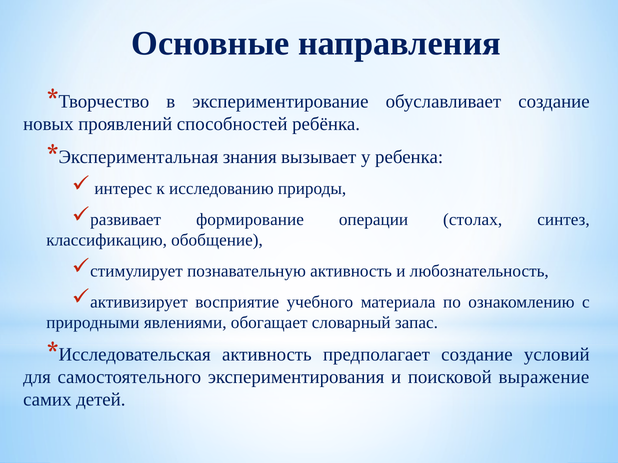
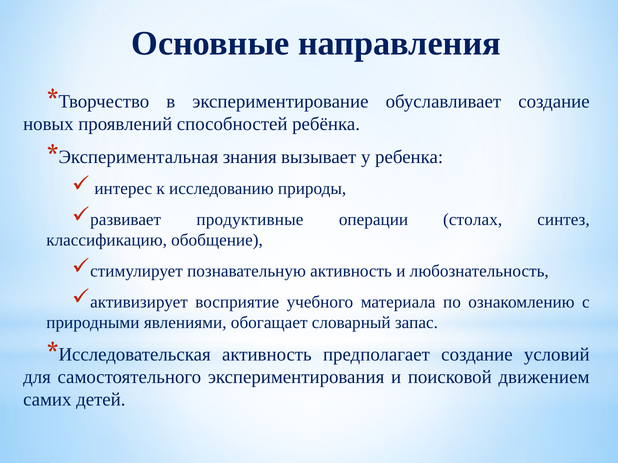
формирование: формирование -> продуктивные (250, 220)
выражение: выражение -> движением (544, 378)
